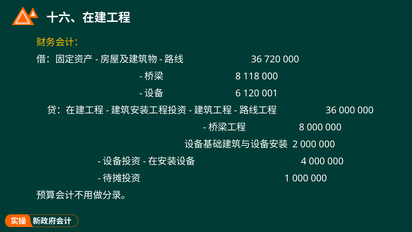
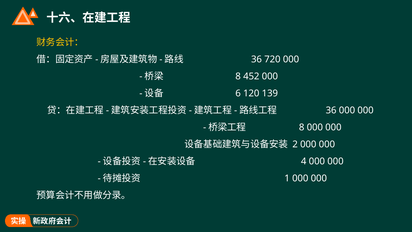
118: 118 -> 452 (251, 76)
001: 001 -> 139 (270, 93)
